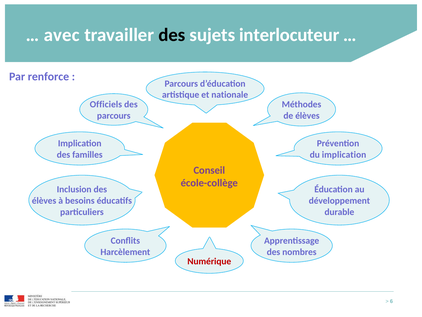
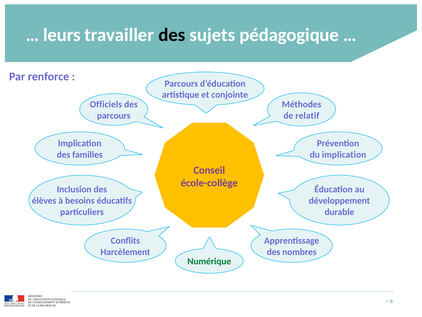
avec: avec -> leurs (62, 35)
interlocuteur: interlocuteur -> pédagogique (289, 35)
nationale: nationale -> conjointe (230, 95)
de élèves: élèves -> relatif (307, 116)
Numérique colour: red -> green (209, 261)
